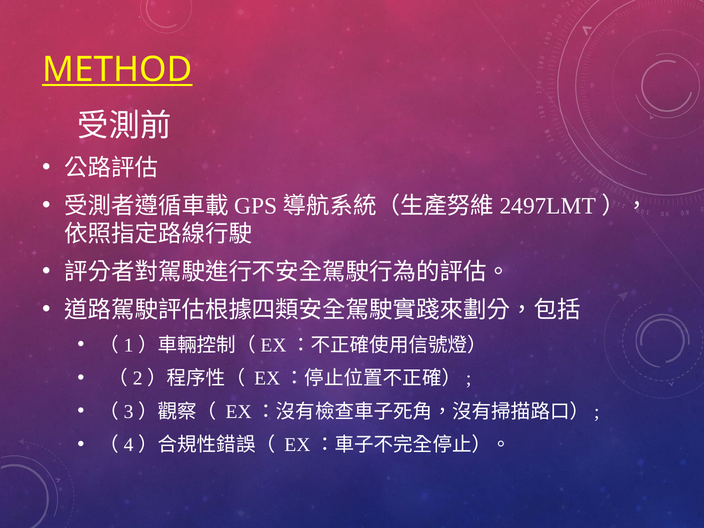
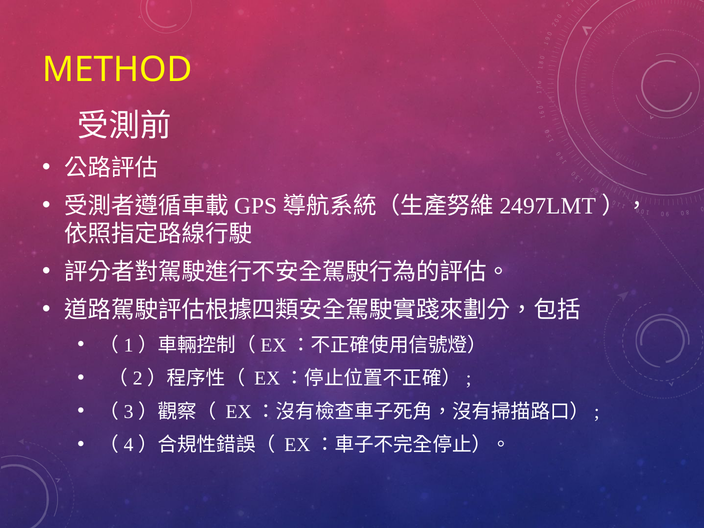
METHOD underline: present -> none (117, 70)
